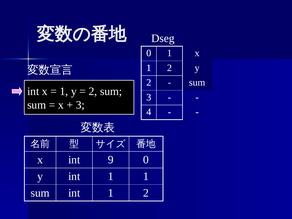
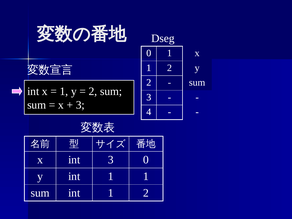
int 9: 9 -> 3 (111, 160)
